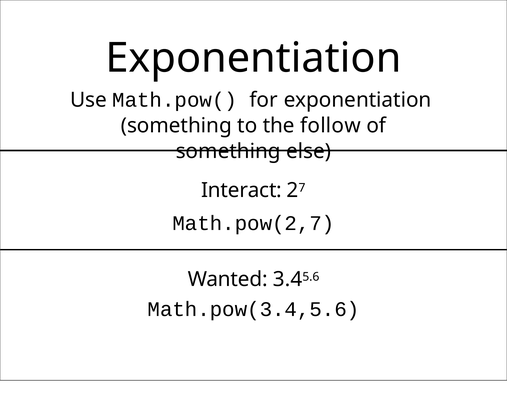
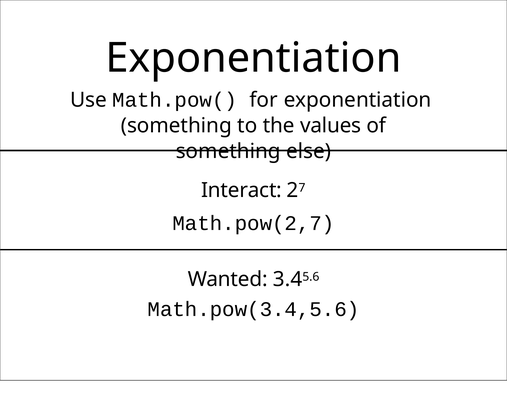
follow: follow -> values (331, 126)
